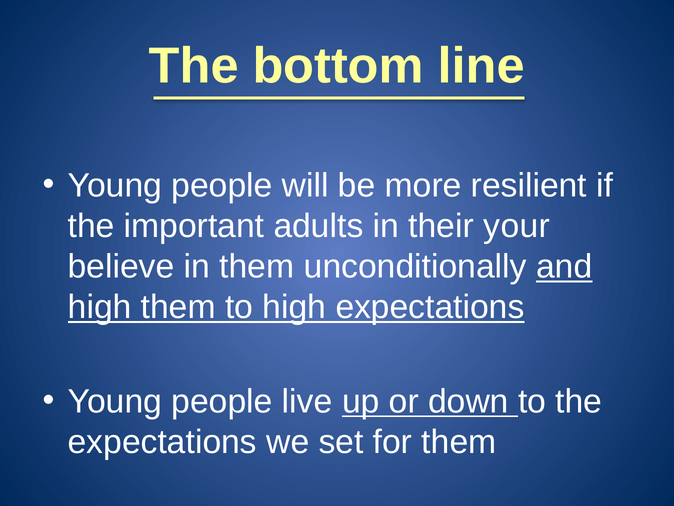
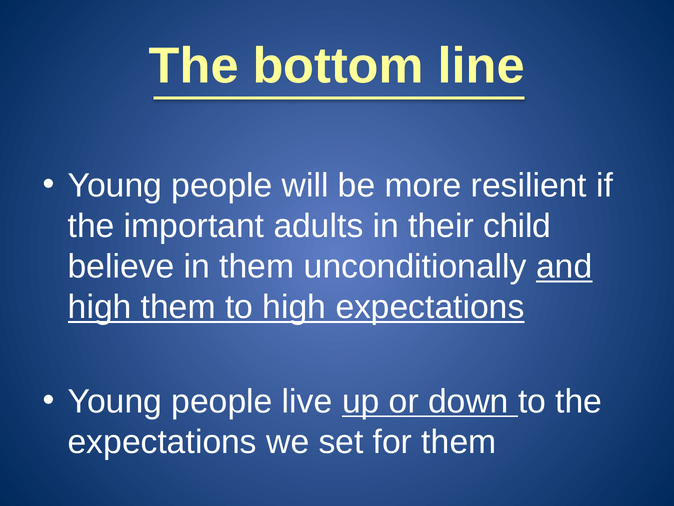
your: your -> child (517, 226)
